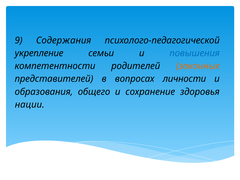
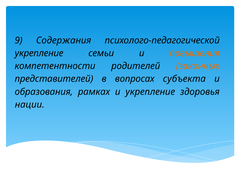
повышения colour: blue -> orange (195, 53)
личности: личности -> субъекта (184, 79)
общего: общего -> рамках (94, 92)
и сохранение: сохранение -> укрепление (150, 92)
